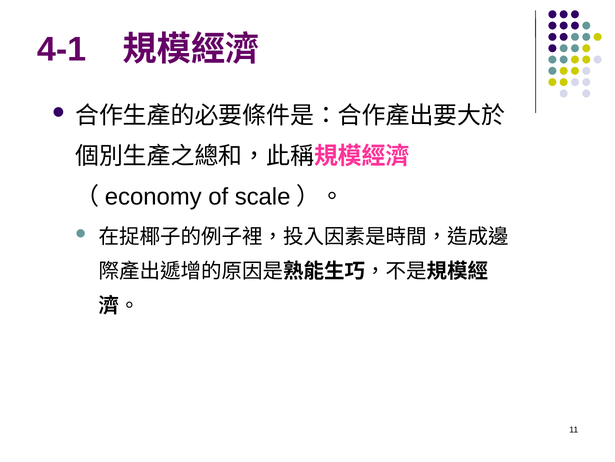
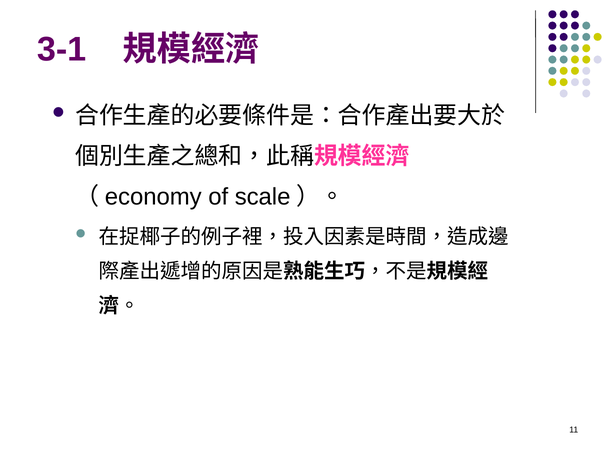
4-1: 4-1 -> 3-1 (62, 50)
